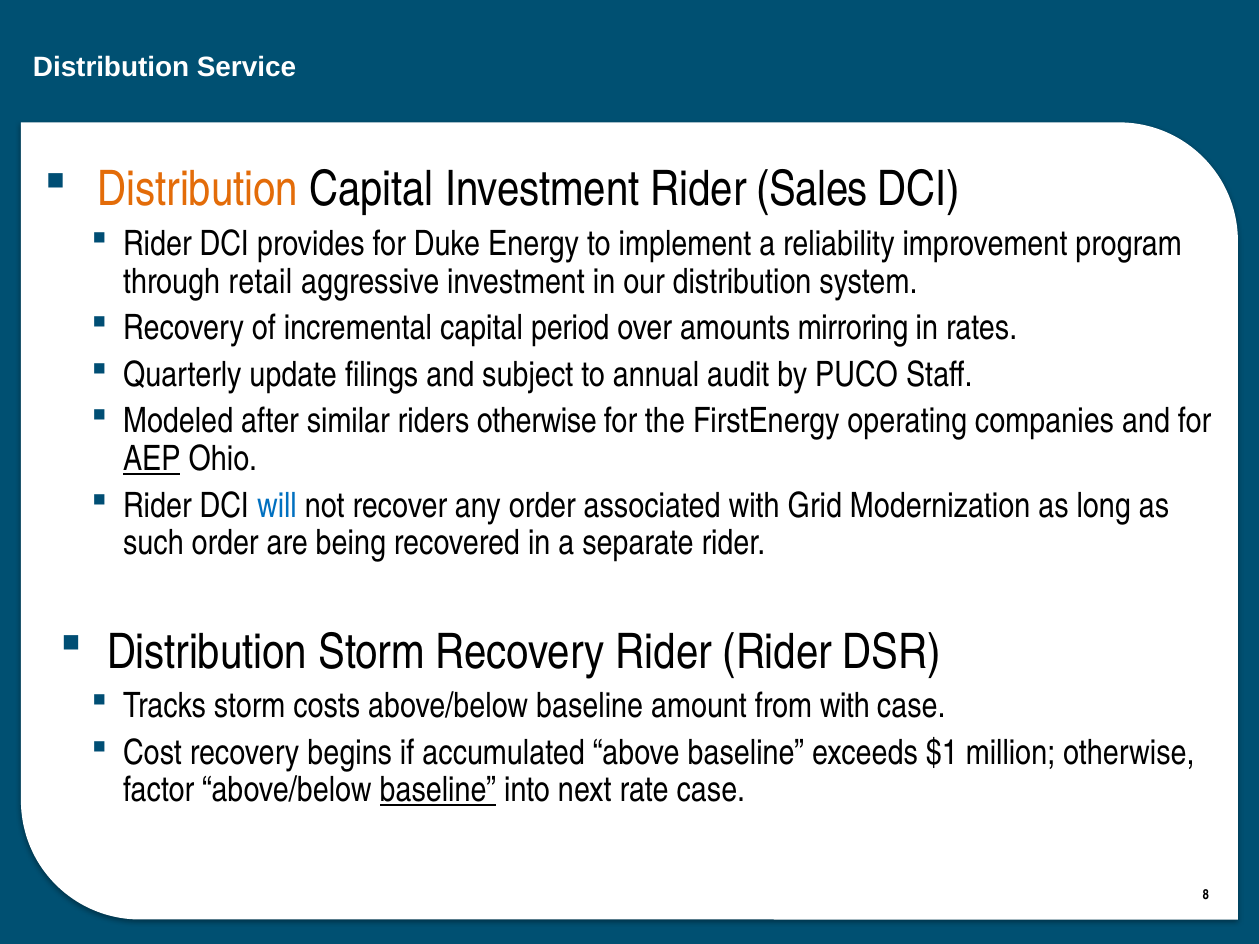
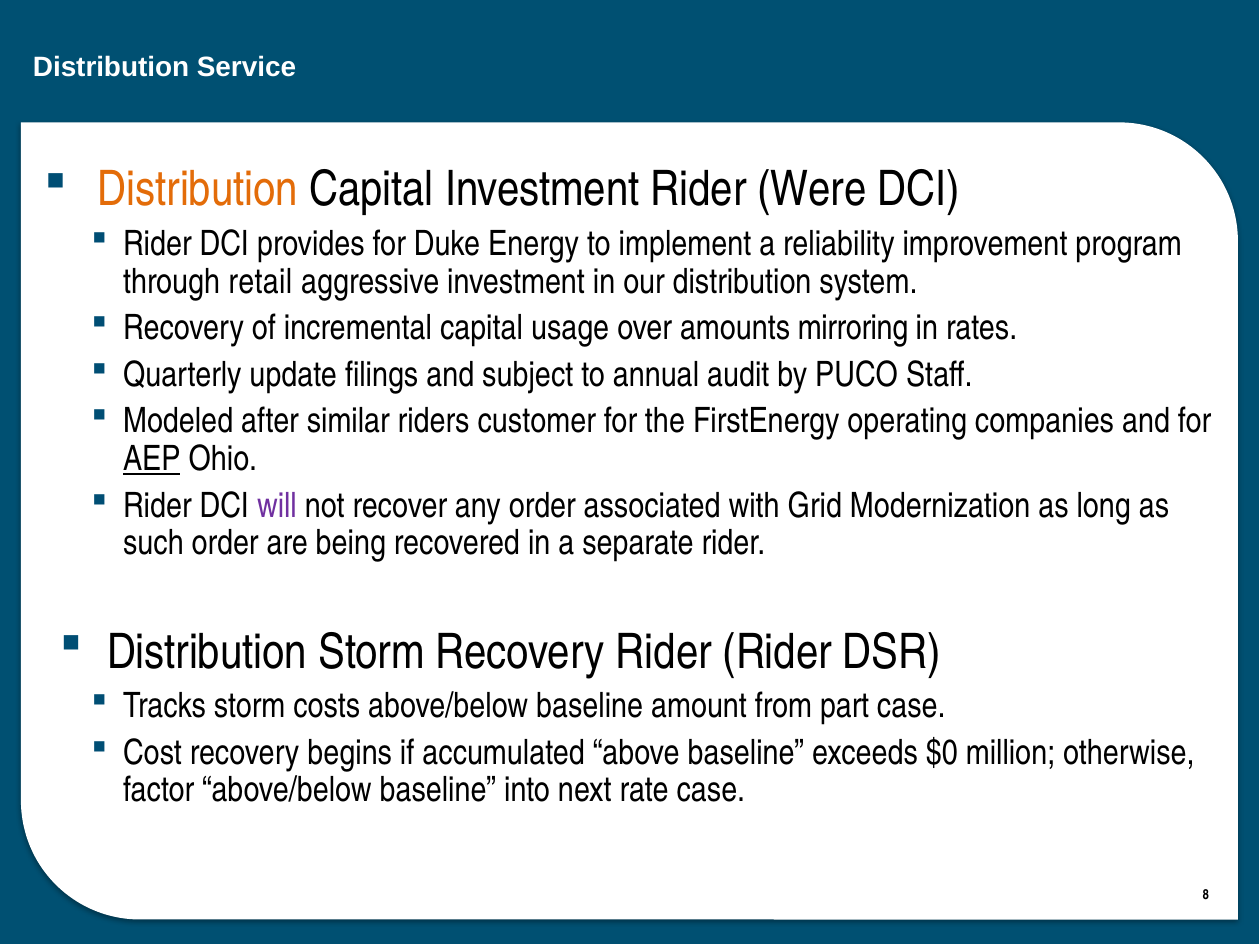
Sales: Sales -> Were (812, 190)
period: period -> usage (570, 328)
riders otherwise: otherwise -> customer (537, 421)
will colour: blue -> purple (277, 506)
from with: with -> part (845, 706)
$1: $1 -> $0 (942, 753)
baseline underline: present -> none (438, 791)
